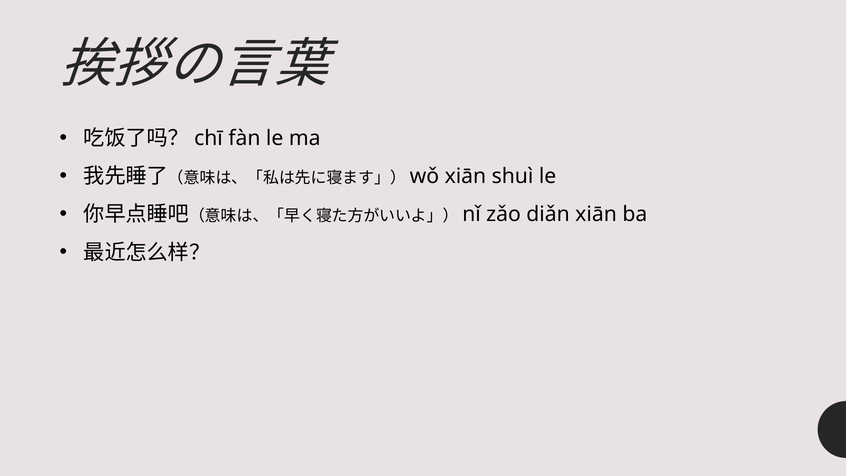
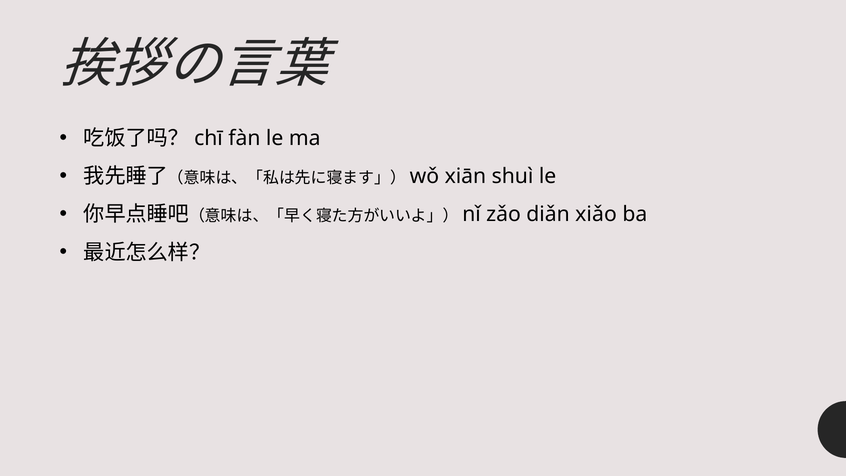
diǎn xiān: xiān -> xiǎo (596, 214)
